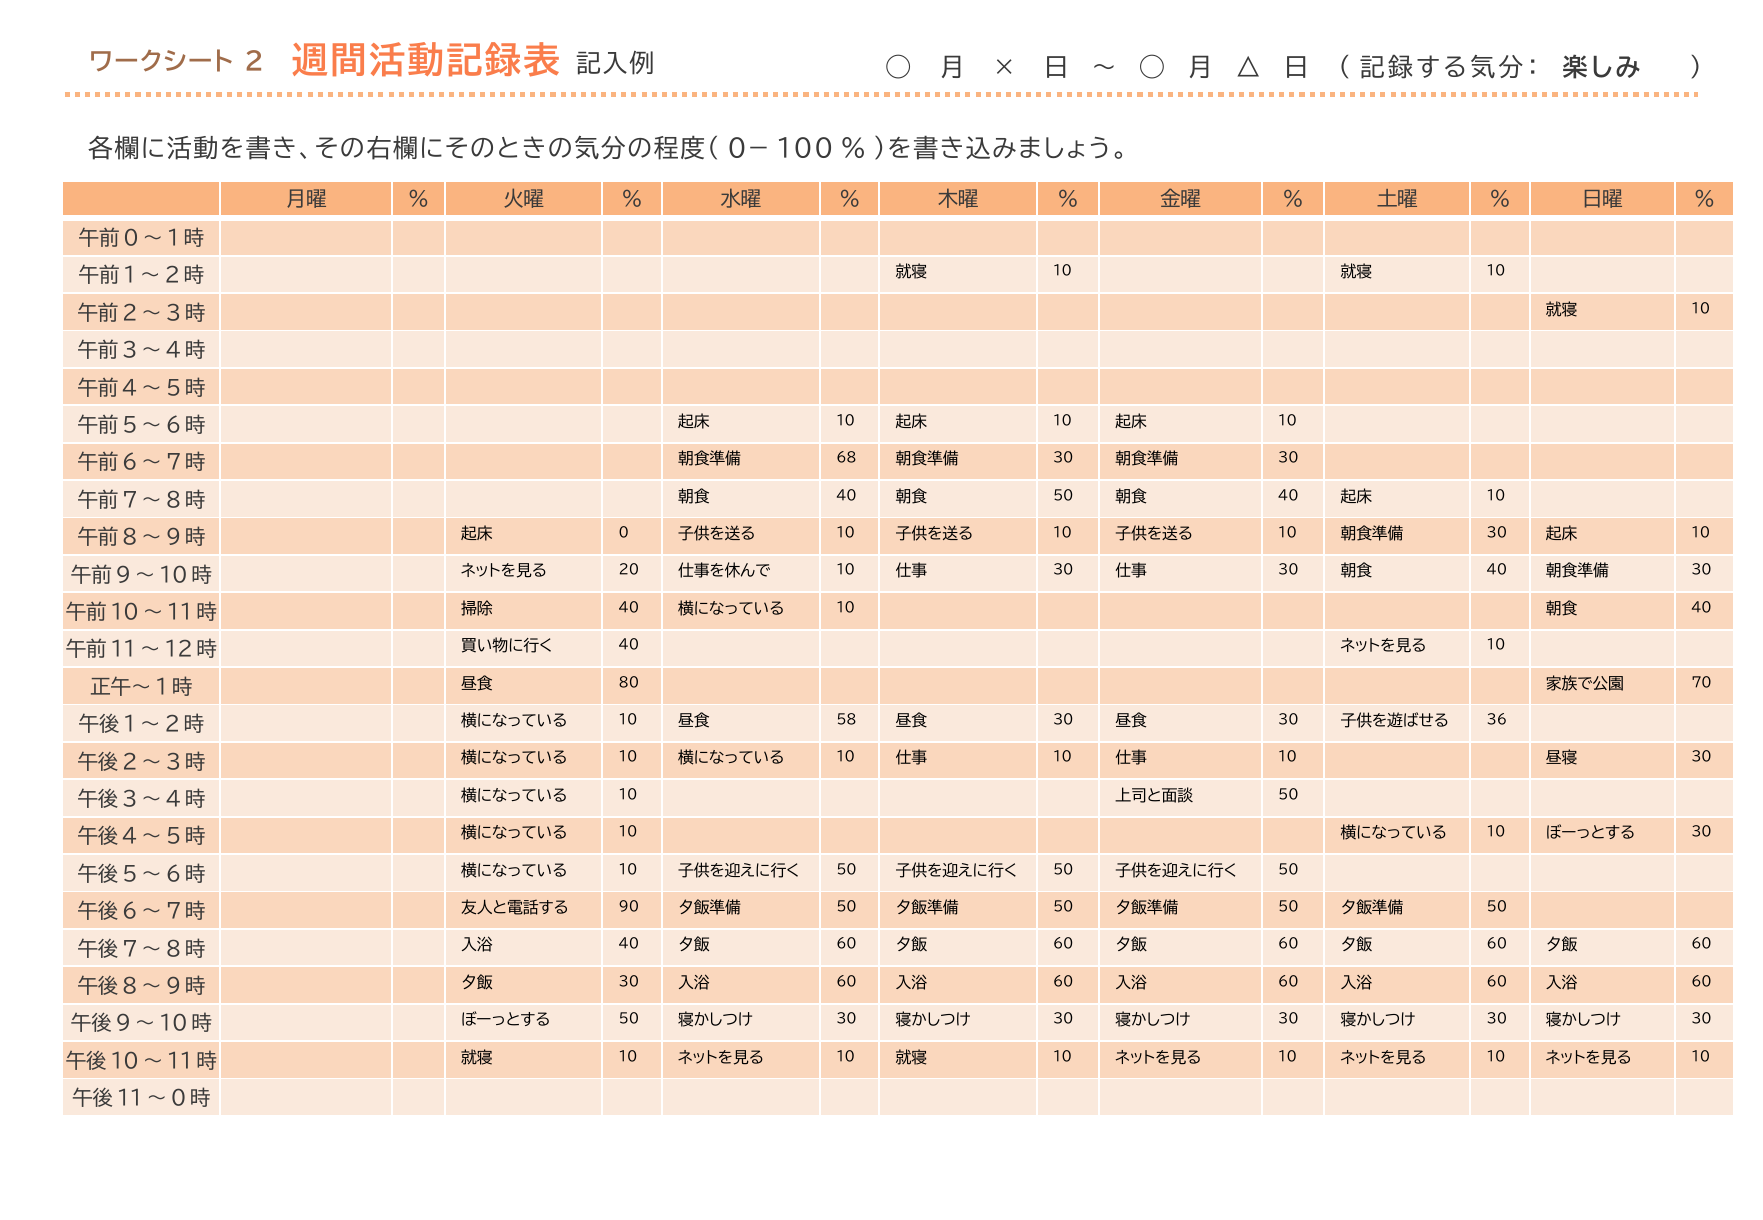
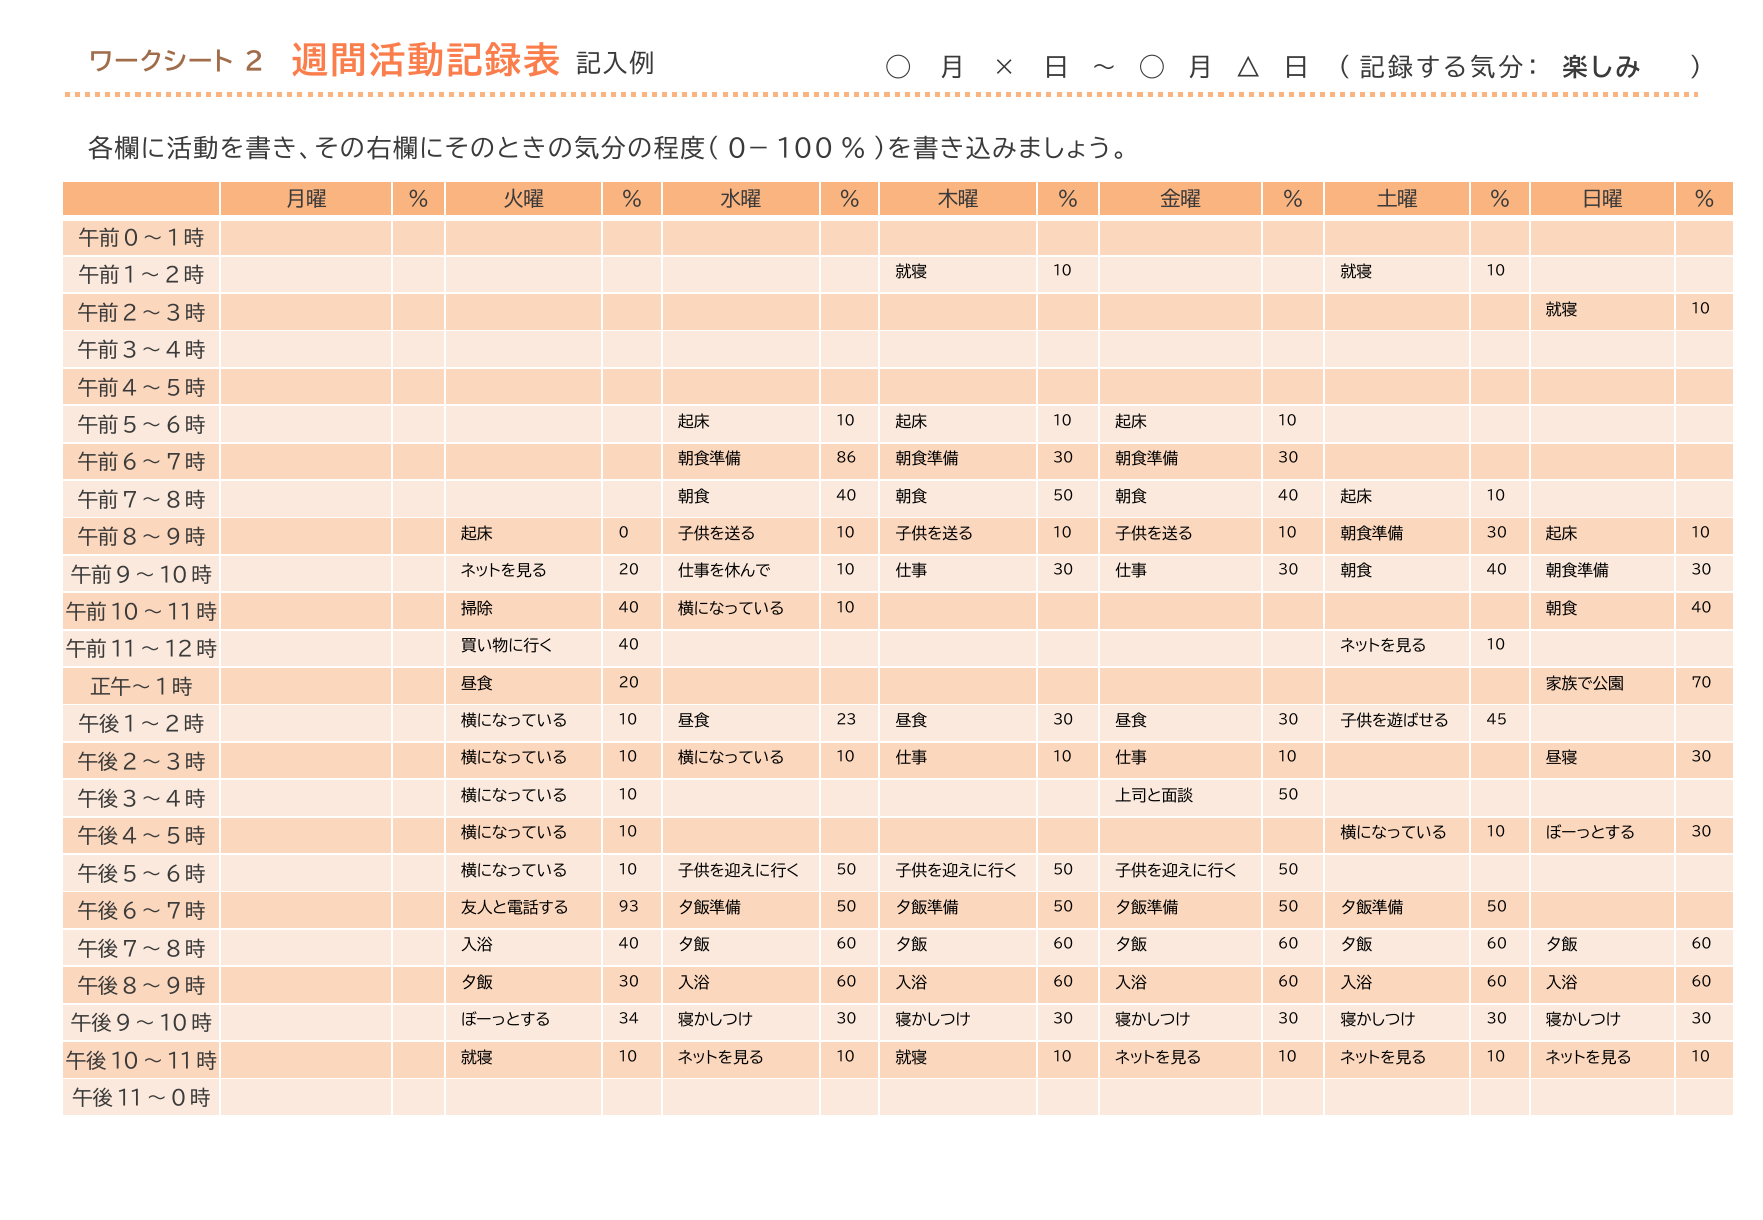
68: 68 -> 86 (847, 458)
80: 80 -> 20 (629, 683)
58: 58 -> 23 (847, 720)
36: 36 -> 45 (1497, 720)
90: 90 -> 93 (629, 907)
50: 50 -> 34 (629, 1020)
